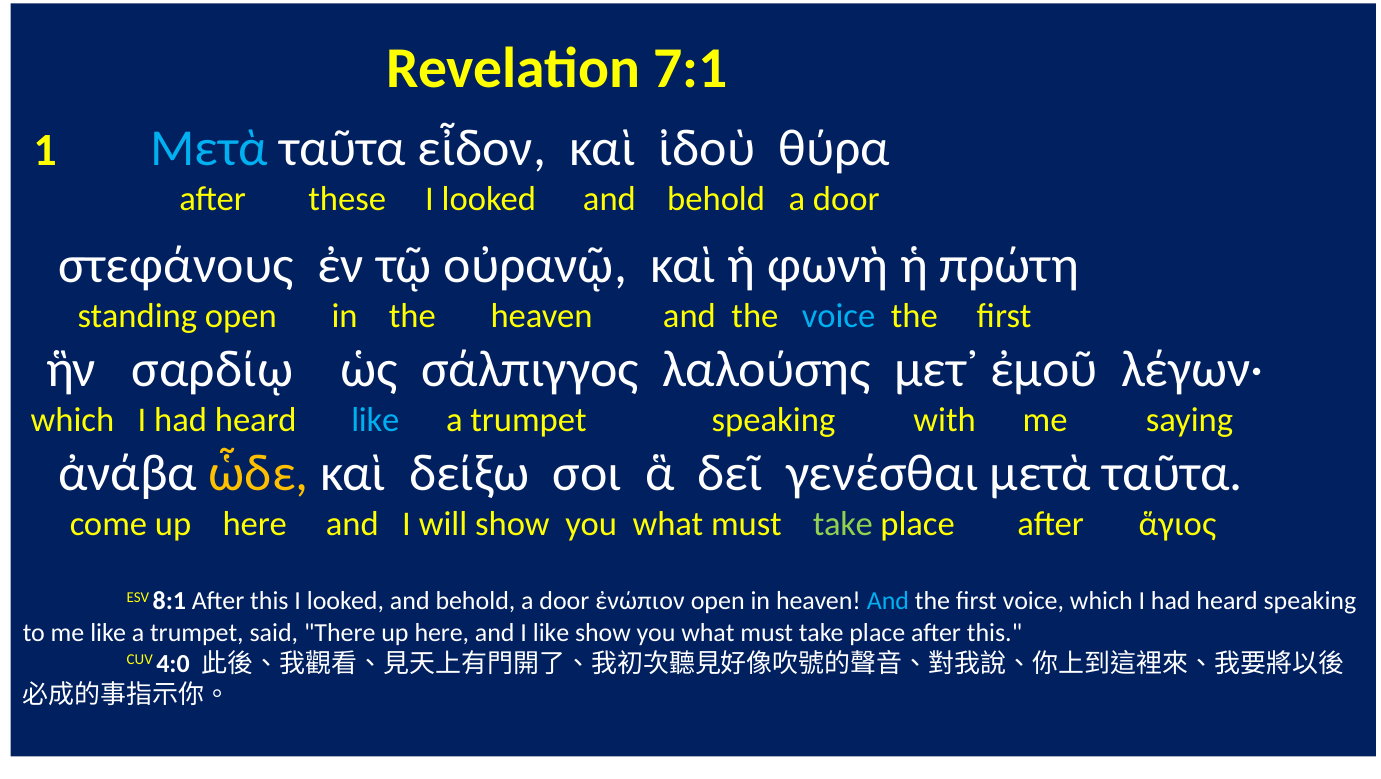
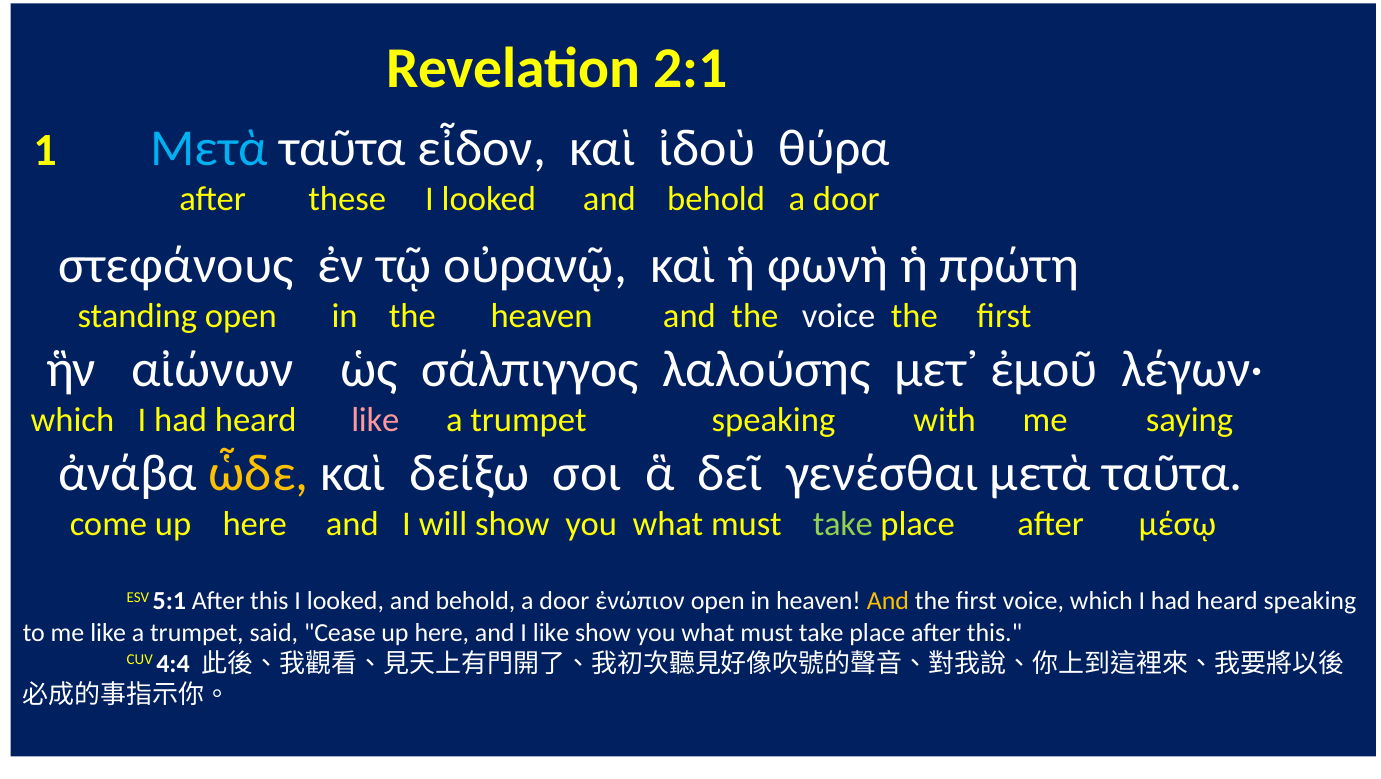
7:1: 7:1 -> 2:1 (690, 69)
voice colour: light blue -> white (839, 316)
σαρδίῳ: σαρδίῳ -> αἰώνων (212, 369)
like colour: light blue -> pink (375, 420)
ἅγιος: ἅγιος -> μέσῳ (1177, 524)
8:1: 8:1 -> 5:1 (169, 601)
And colour: light blue -> yellow (888, 601)
There: There -> Cease (340, 632)
4:0: 4:0 -> 4:4 (173, 664)
